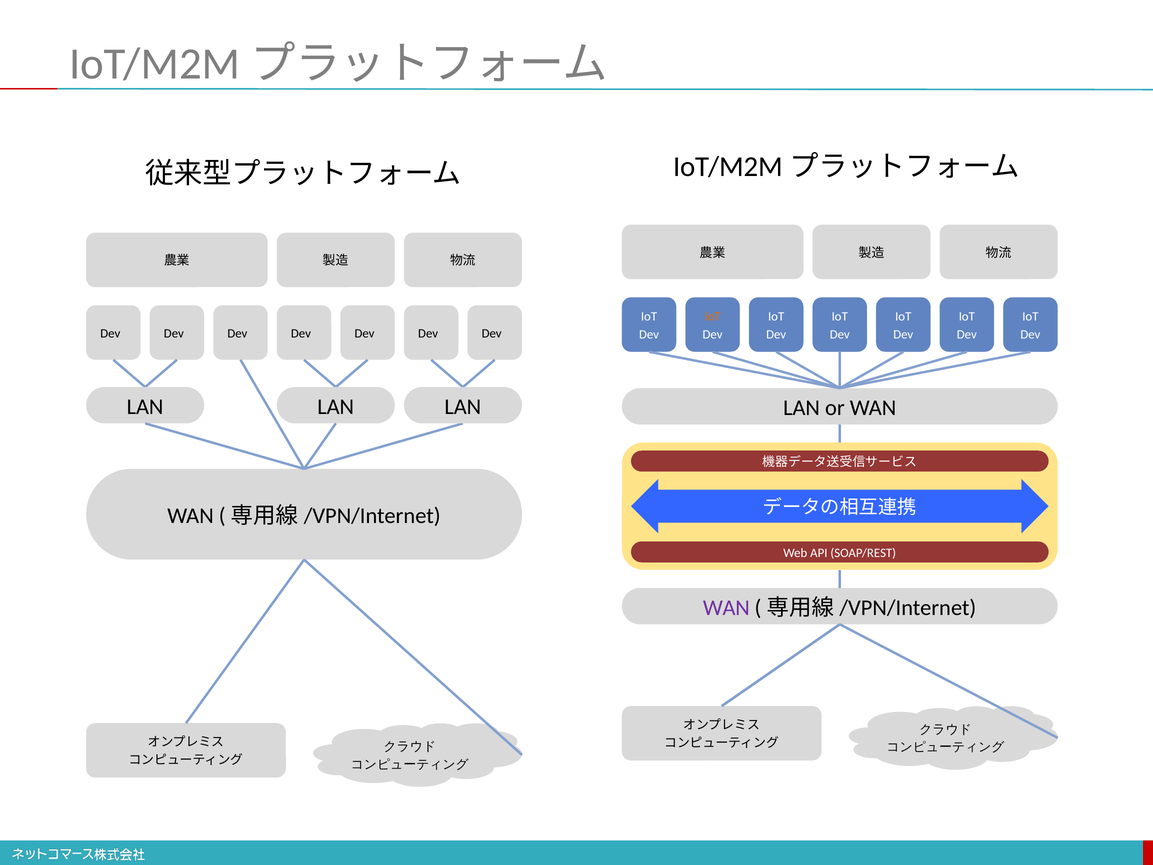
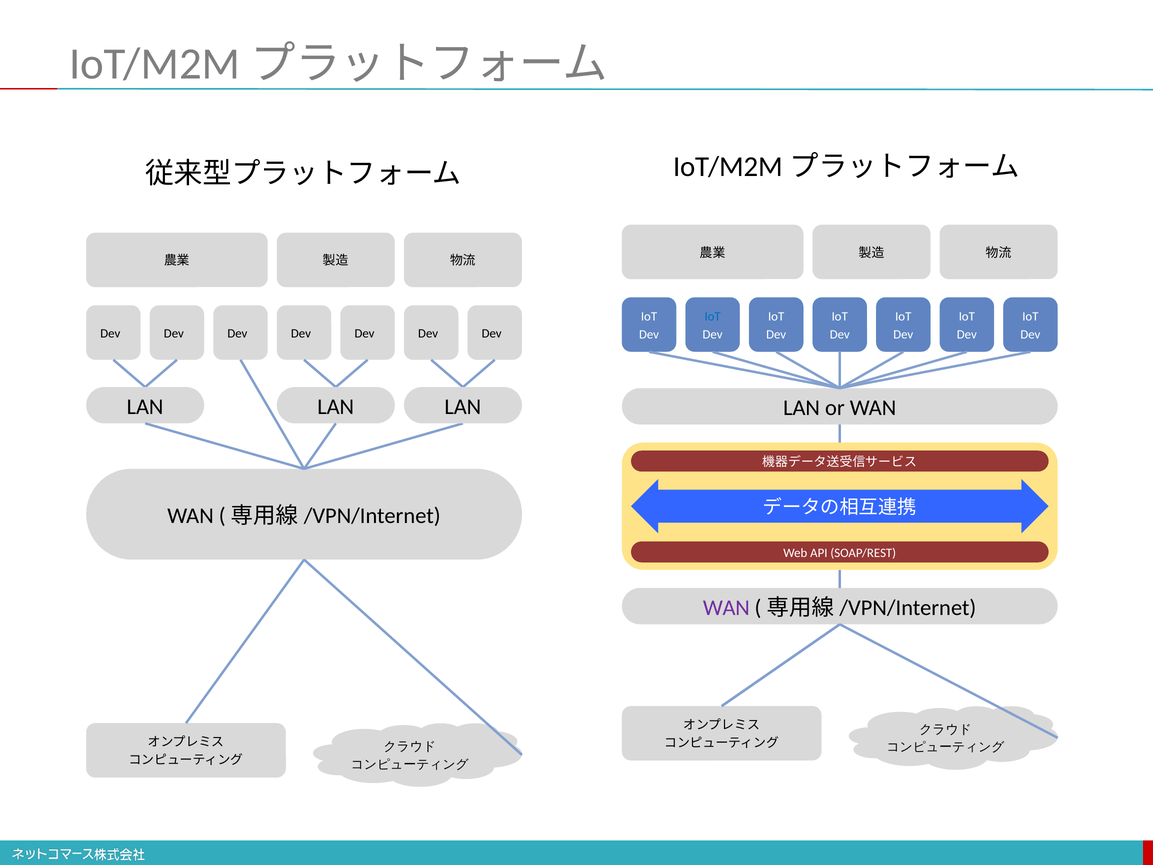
IoT colour: orange -> blue (713, 316)
